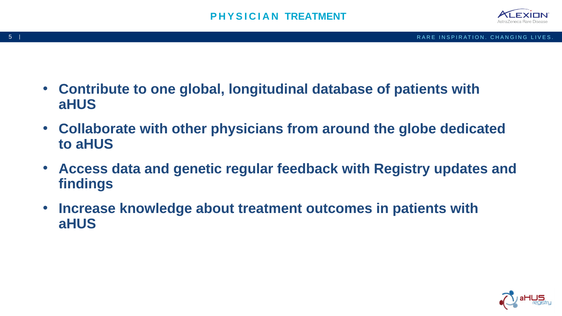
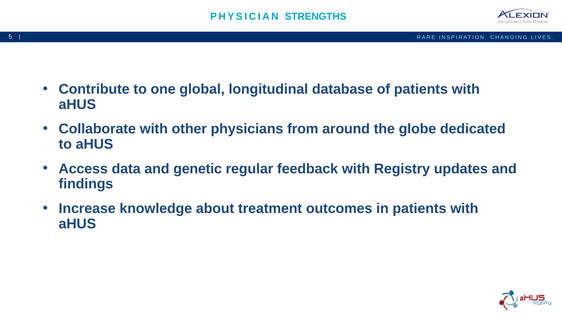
PHYSICIAN TREATMENT: TREATMENT -> STRENGTHS (316, 17)
